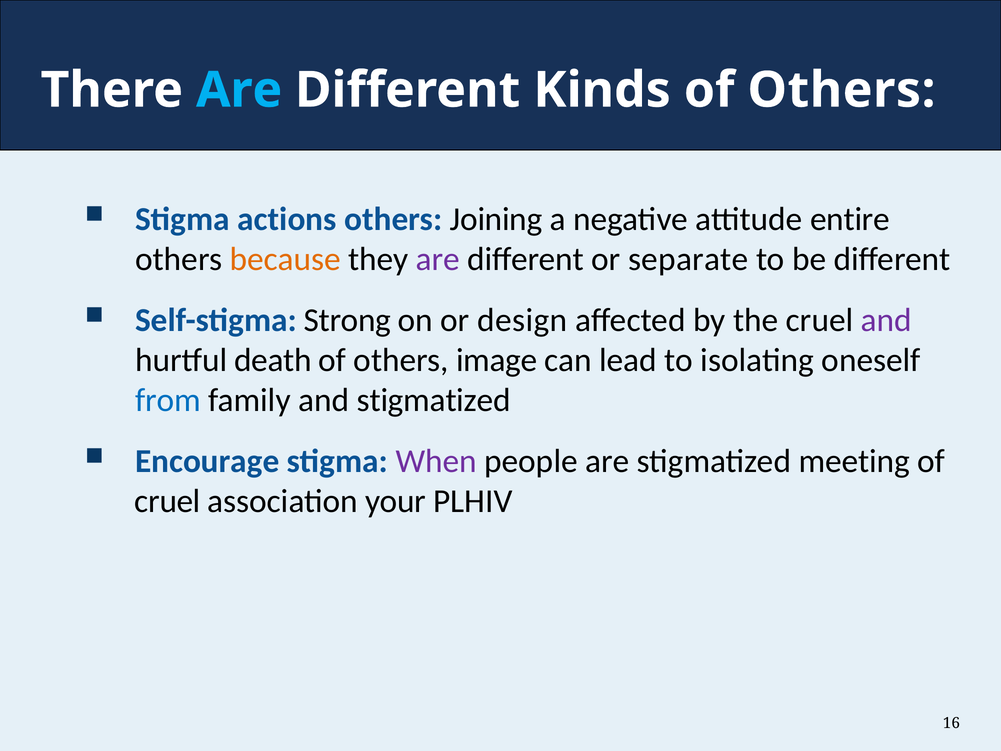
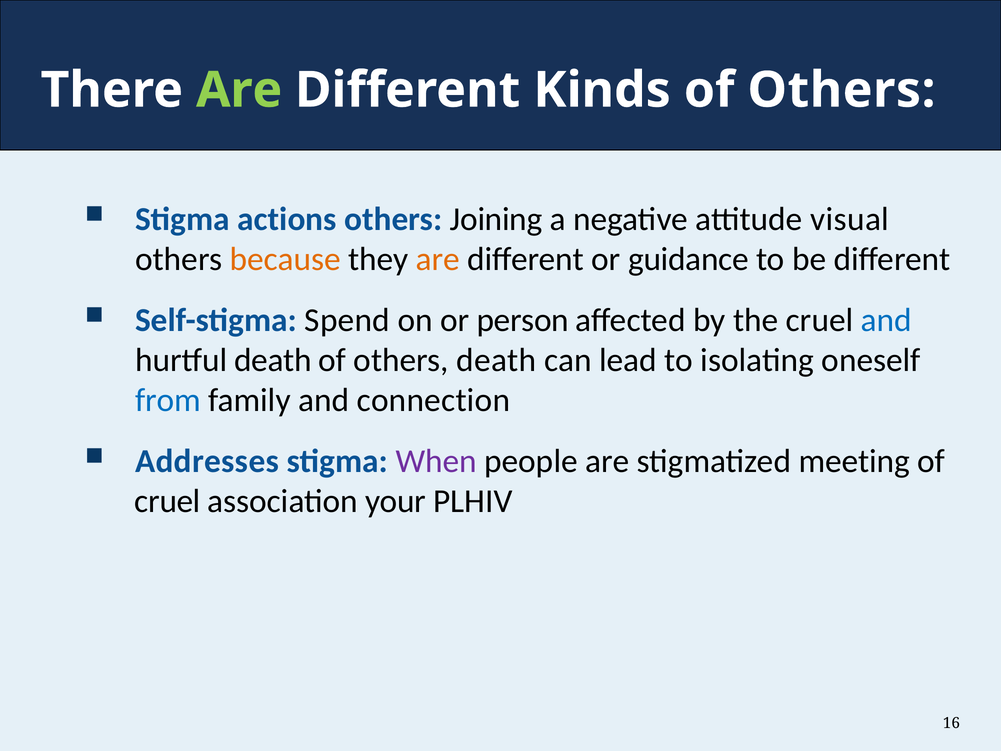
Are colour: light blue -> light green (239, 90)
entire: entire -> visual (850, 219)
are colour: purple -> orange (438, 259)
separate: separate -> guidance (688, 259)
Strong: Strong -> Spend (347, 320)
design: design -> person (523, 320)
and colour: purple -> blue (886, 320)
others image: image -> death (496, 360)
and stigmatized: stigmatized -> connection (433, 400)
Encourage: Encourage -> Addresses (207, 461)
